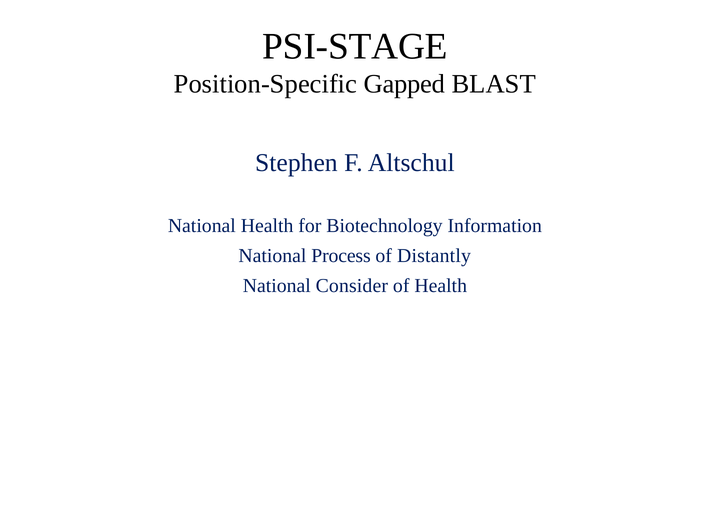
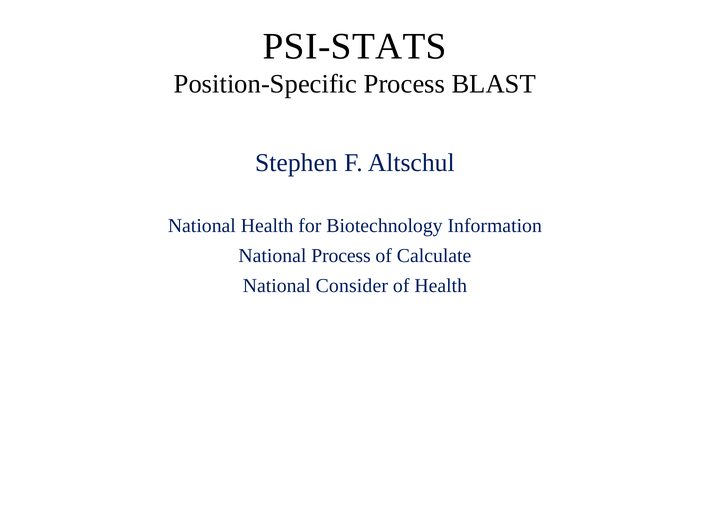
PSI-STAGE: PSI-STAGE -> PSI-STATS (355, 46)
Position-Specific Gapped: Gapped -> Process (404, 84)
Distantly: Distantly -> Calculate (434, 256)
